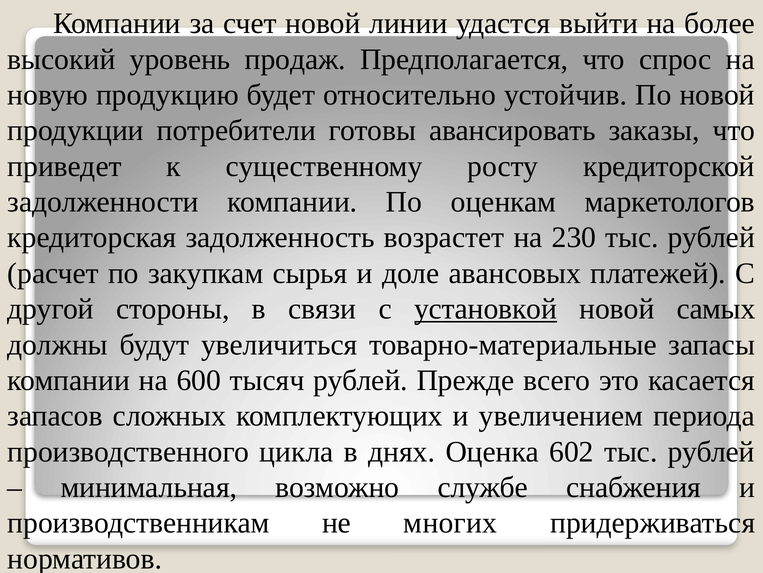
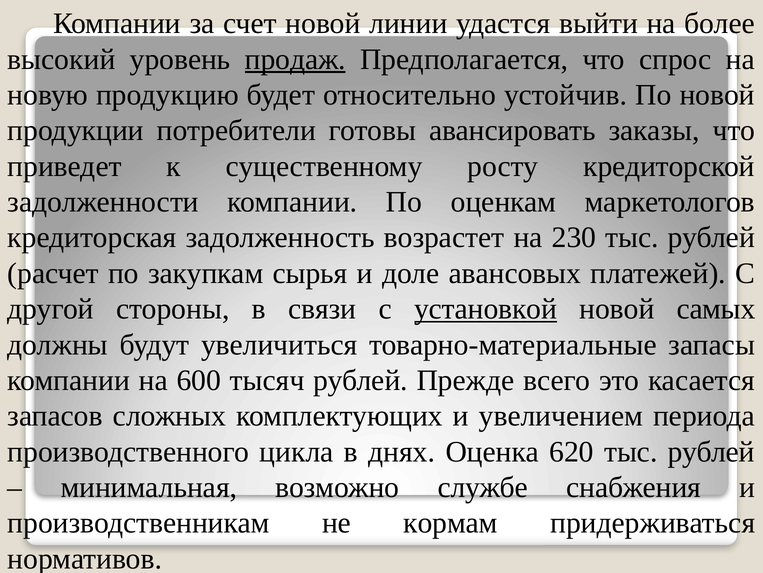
продаж underline: none -> present (295, 59)
602: 602 -> 620 (571, 451)
многих: многих -> кормам (451, 522)
